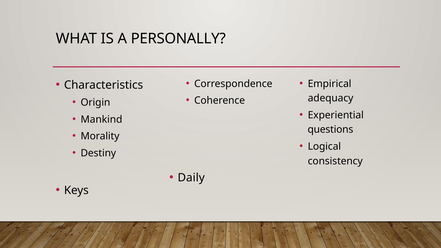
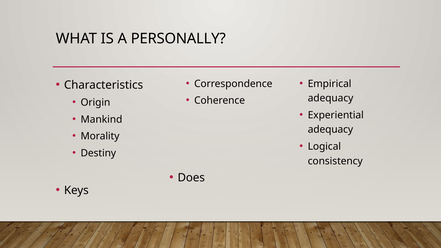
questions: questions -> adequacy (330, 130)
Daily: Daily -> Does (191, 178)
